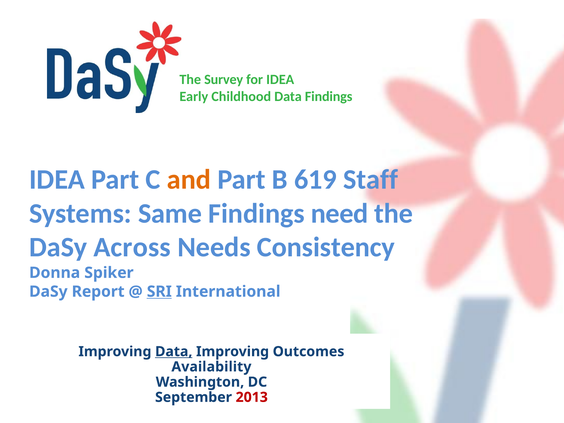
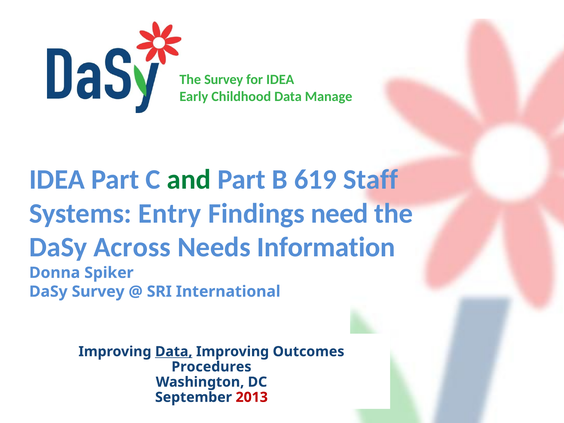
Data Findings: Findings -> Manage (329, 97)
and colour: orange -> green (189, 180)
Same: Same -> Entry (170, 213)
Consistency: Consistency -> Information (326, 247)
DaSy Report: Report -> Survey (98, 292)
SRI underline: present -> none (159, 292)
Availability: Availability -> Procedures (211, 367)
